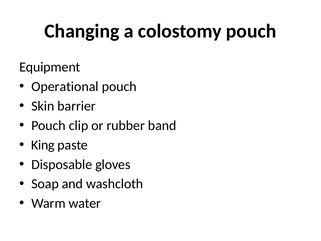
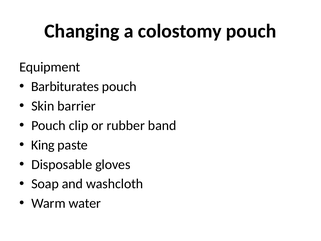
Operational: Operational -> Barbiturates (65, 86)
